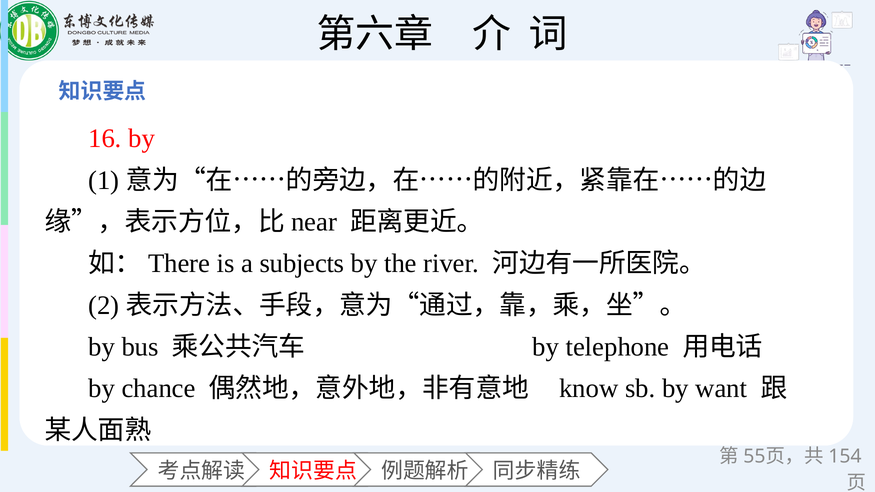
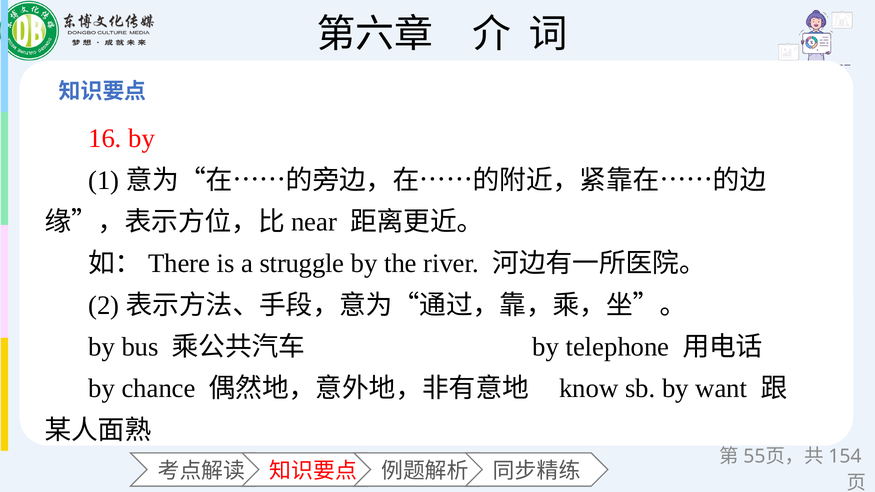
subjects: subjects -> struggle (302, 264)
